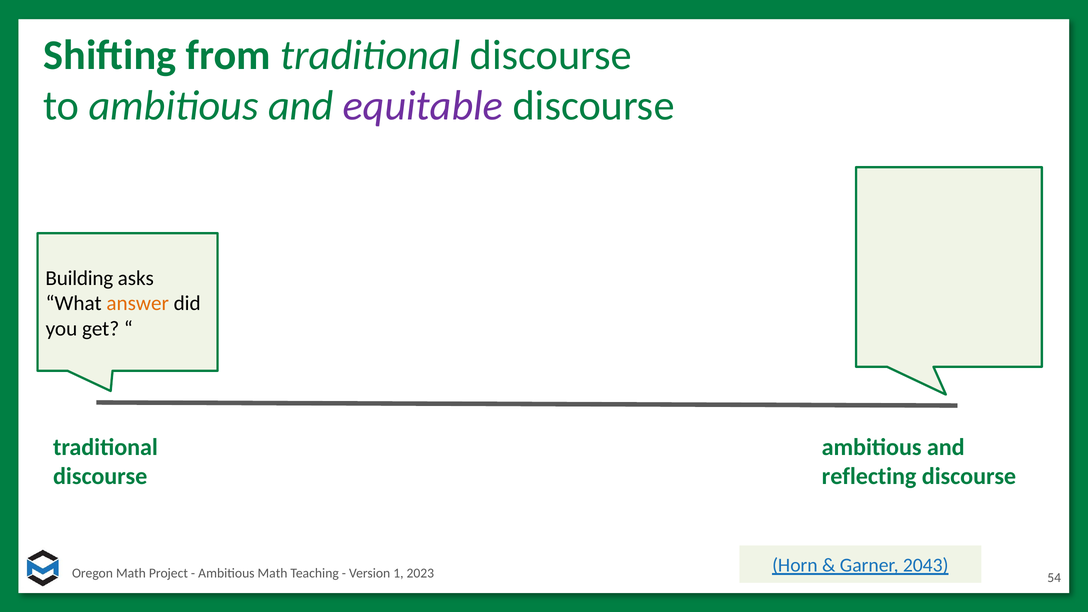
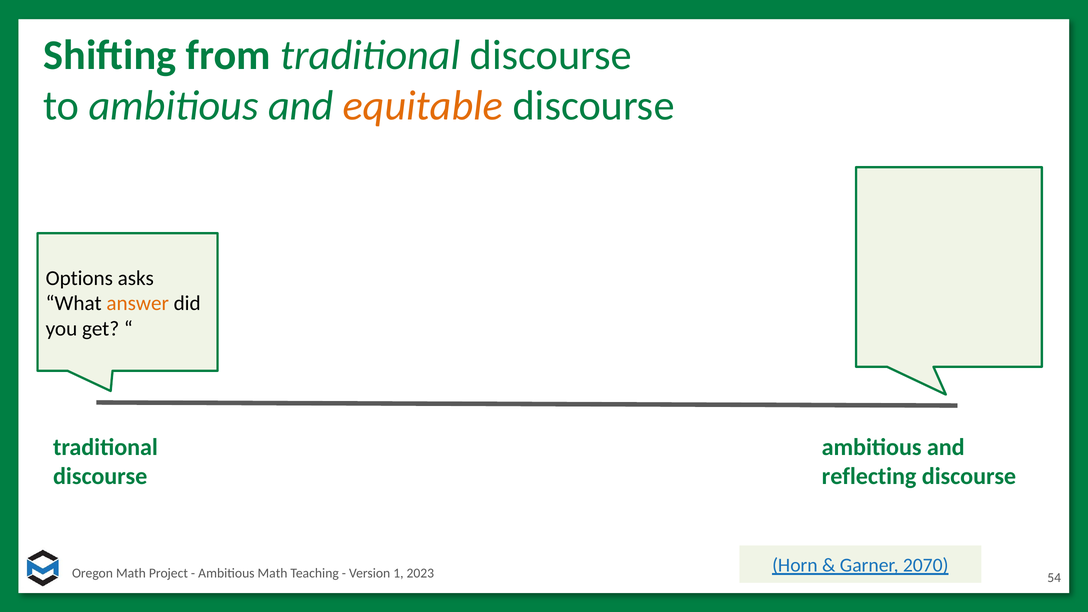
equitable colour: purple -> orange (423, 106)
Building: Building -> Options (79, 278)
2043: 2043 -> 2070 (926, 565)
